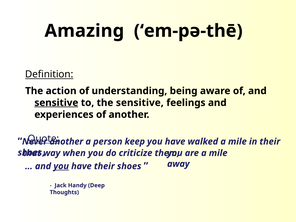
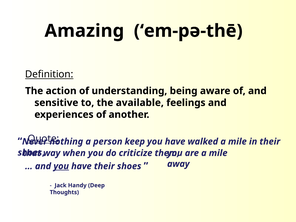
sensitive underline: present -> none (56, 103)
the sensitive: sensitive -> available (140, 103)
another: another -> nothing (66, 142)
